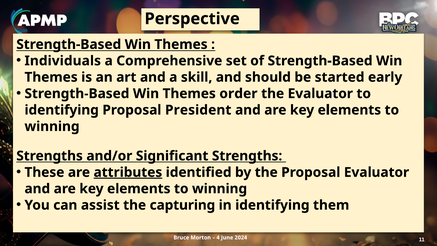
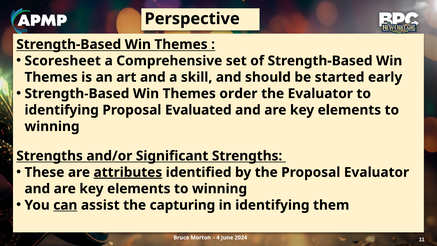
Individuals: Individuals -> Scoresheet (63, 61)
President: President -> Evaluated (198, 110)
can underline: none -> present (65, 205)
